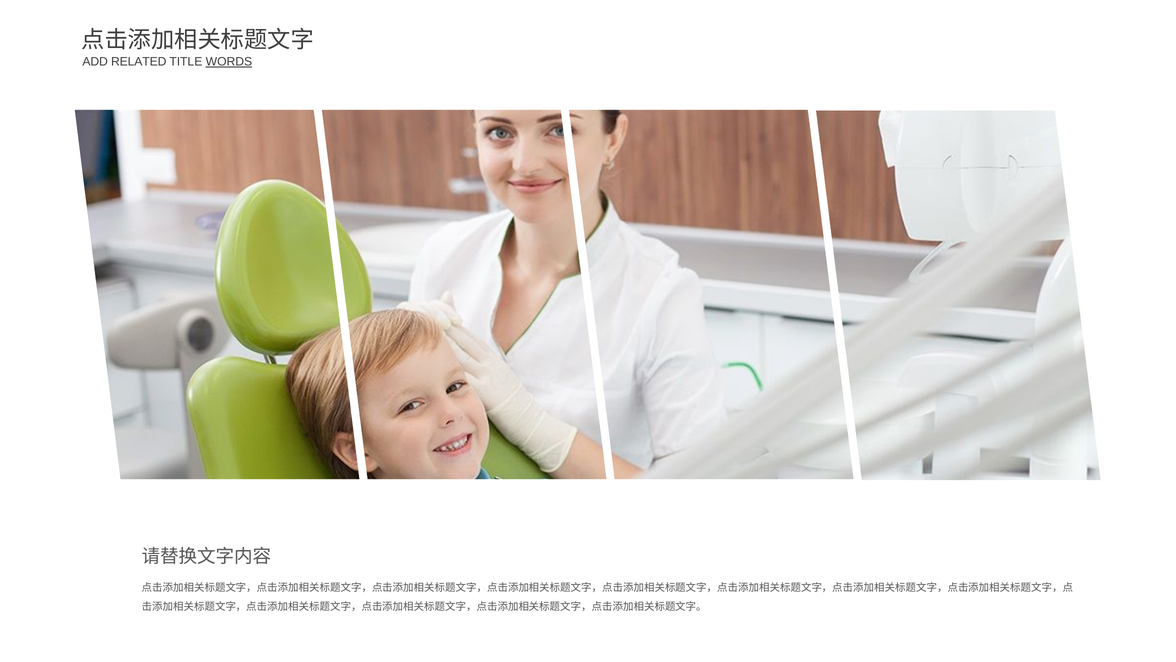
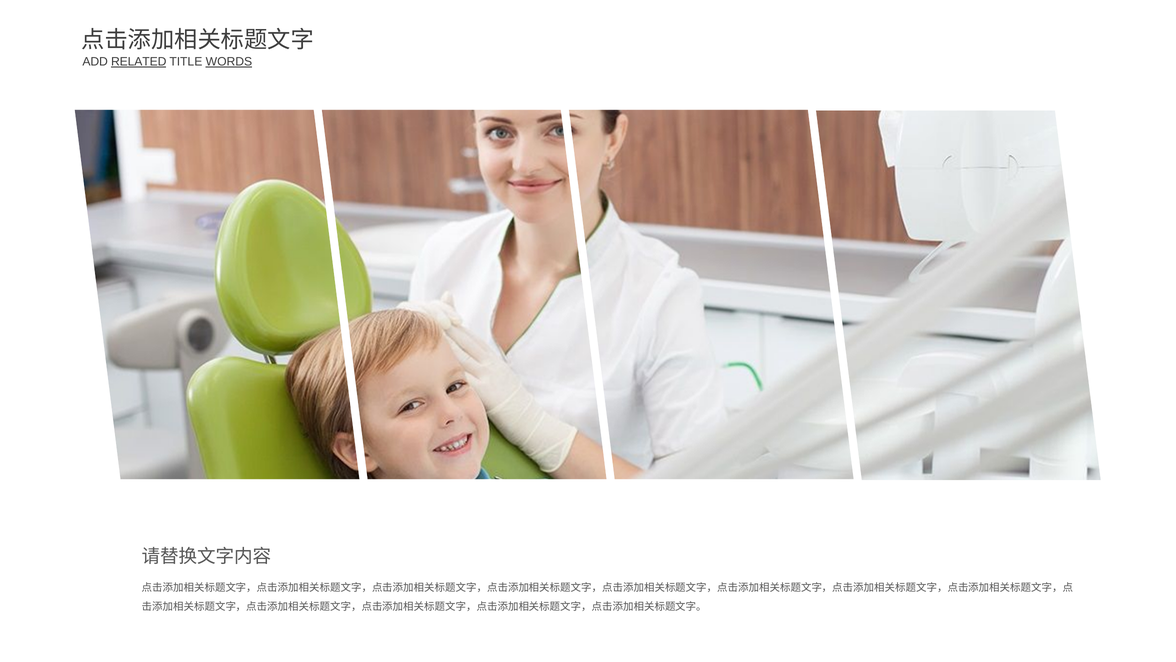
RELATED underline: none -> present (139, 62)
